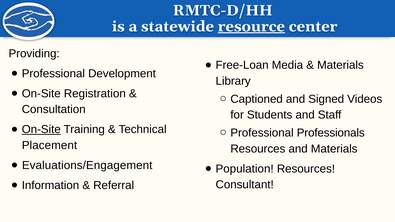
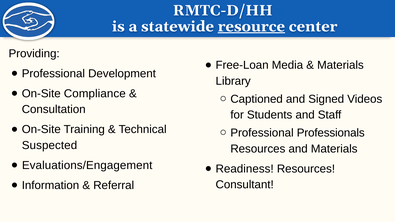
Registration: Registration -> Compliance (95, 94)
On-Site underline: present -> none (41, 130)
Placement: Placement -> Suspected (49, 145)
Population: Population -> Readiness (245, 169)
